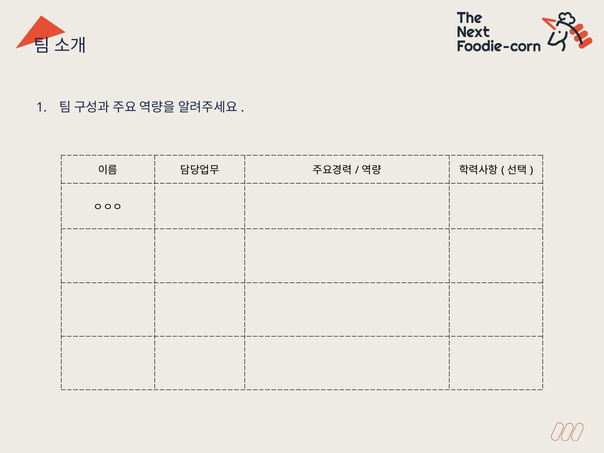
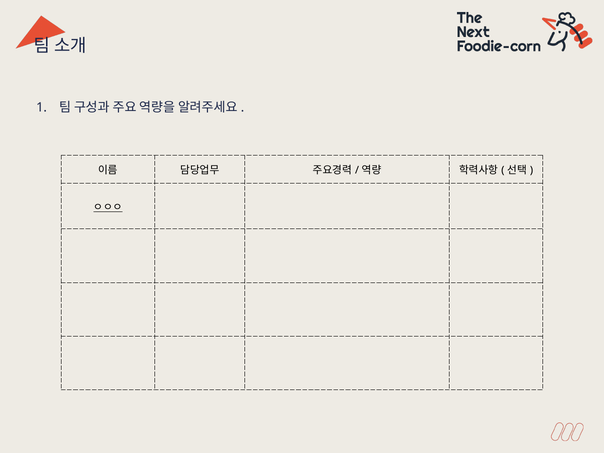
ㅇㅇㅇ underline: none -> present (108, 207)
